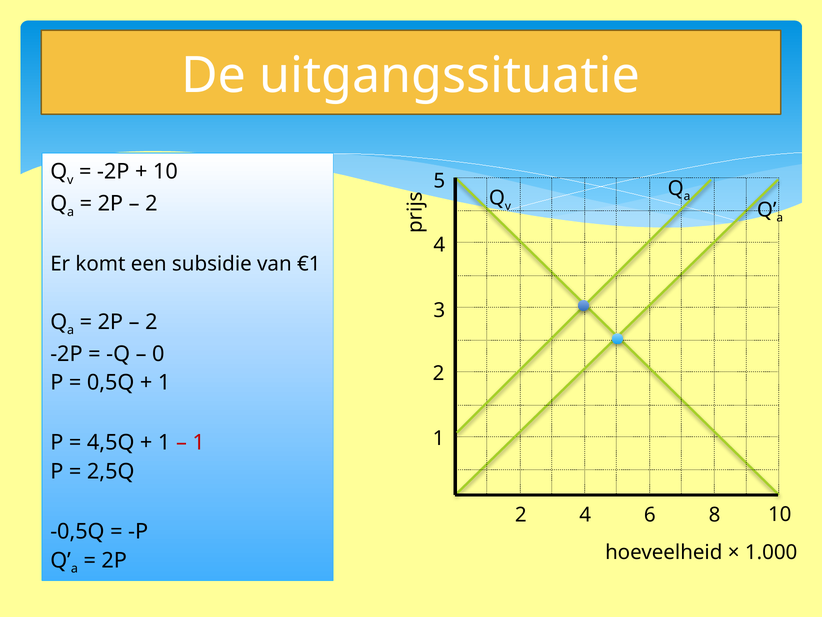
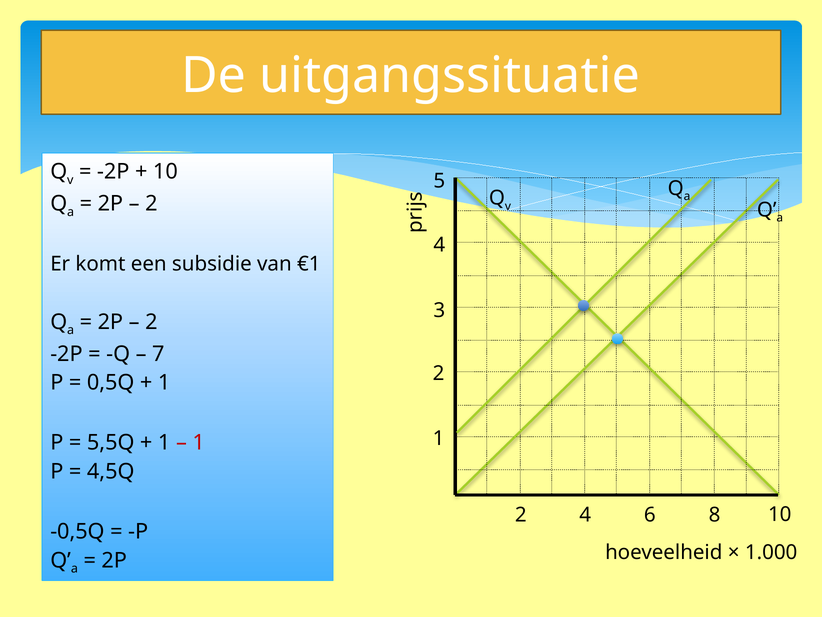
0: 0 -> 7 (158, 354)
4,5Q: 4,5Q -> 5,5Q (111, 442)
2,5Q: 2,5Q -> 4,5Q (111, 471)
